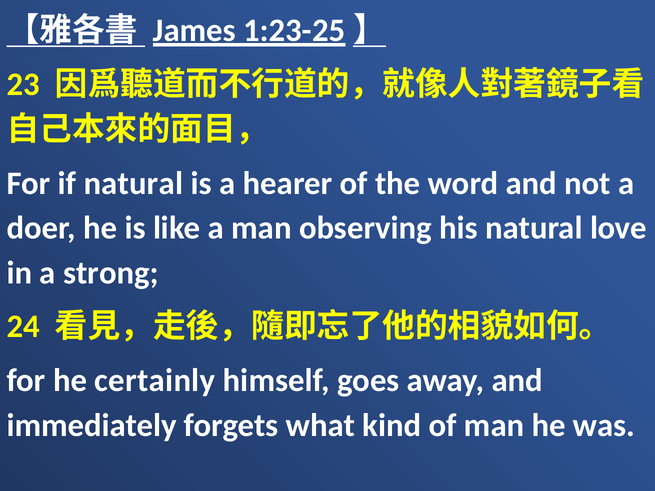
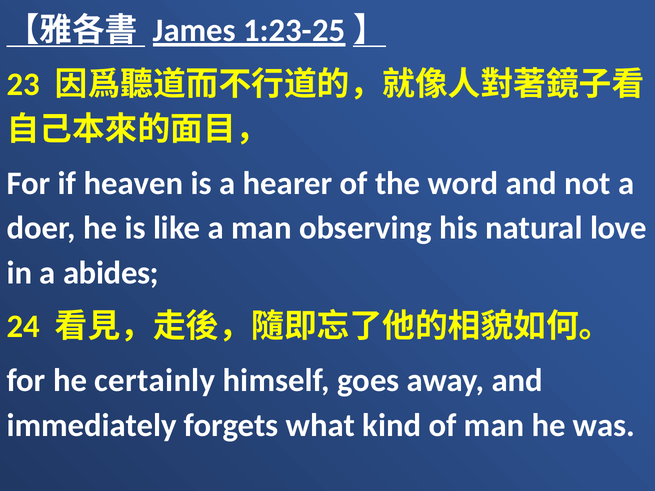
if natural: natural -> heaven (133, 183)
strong: strong -> abides (111, 273)
